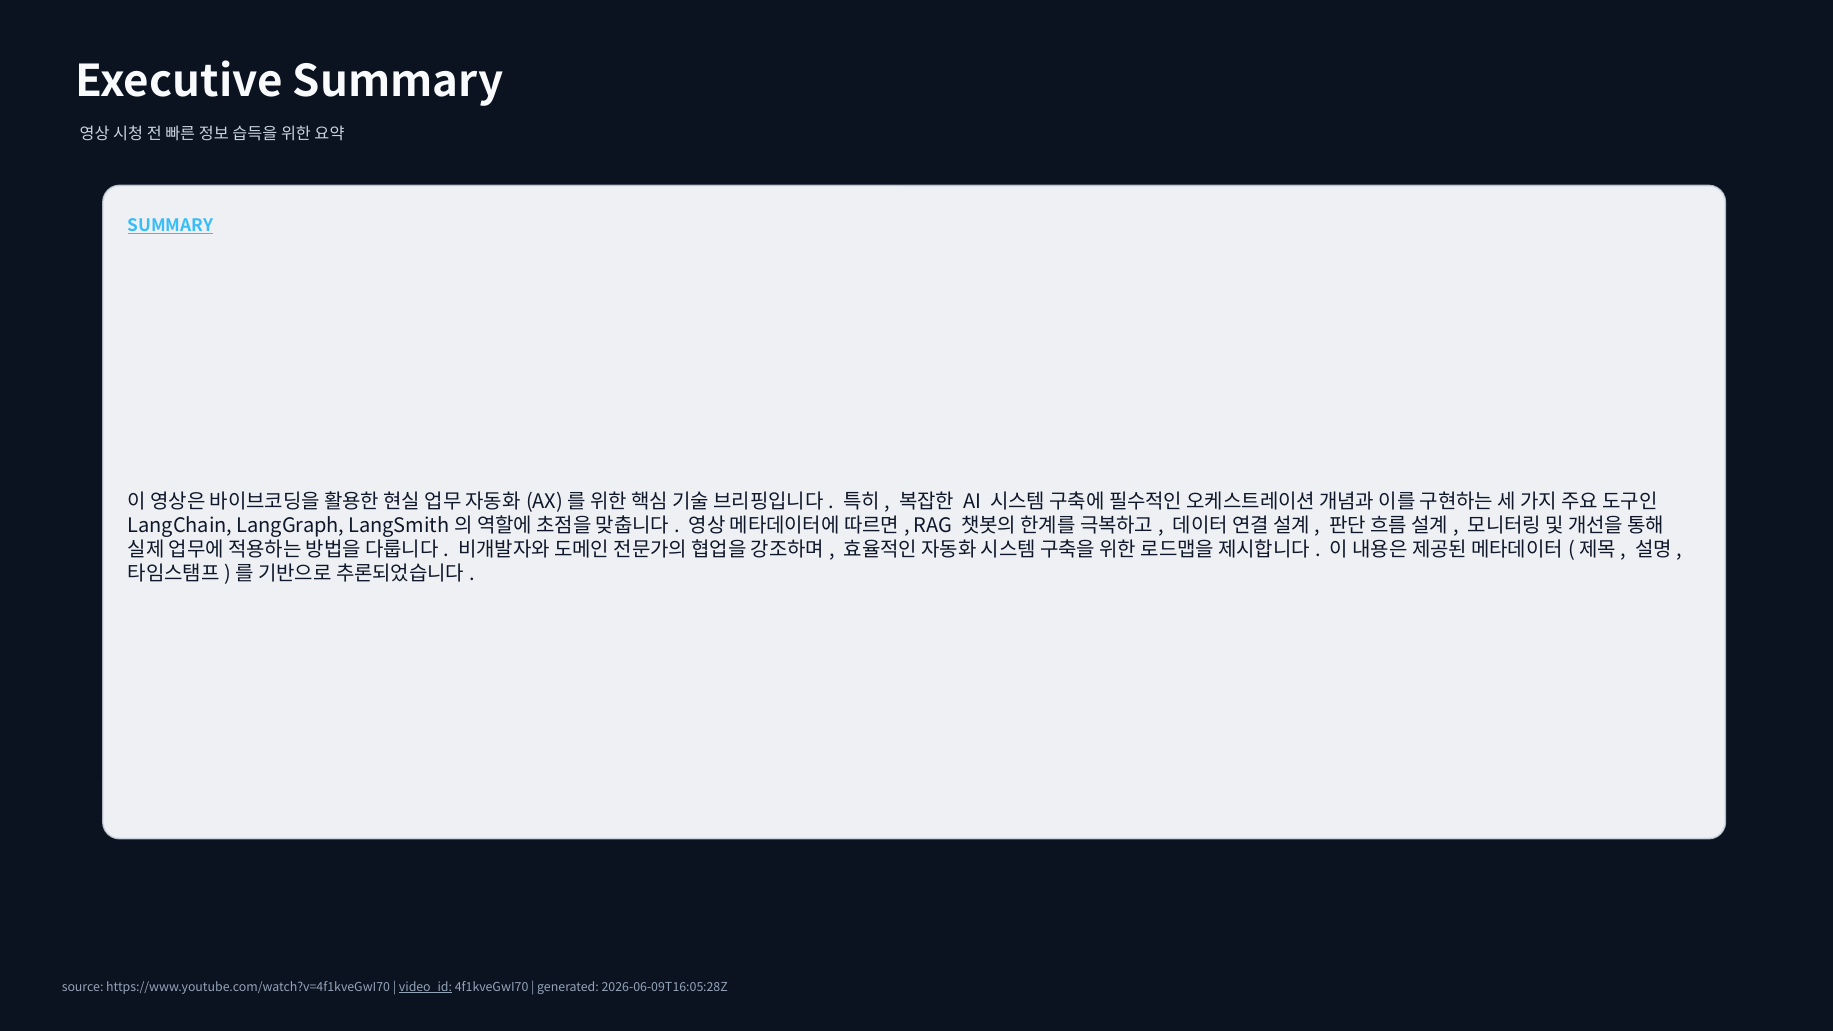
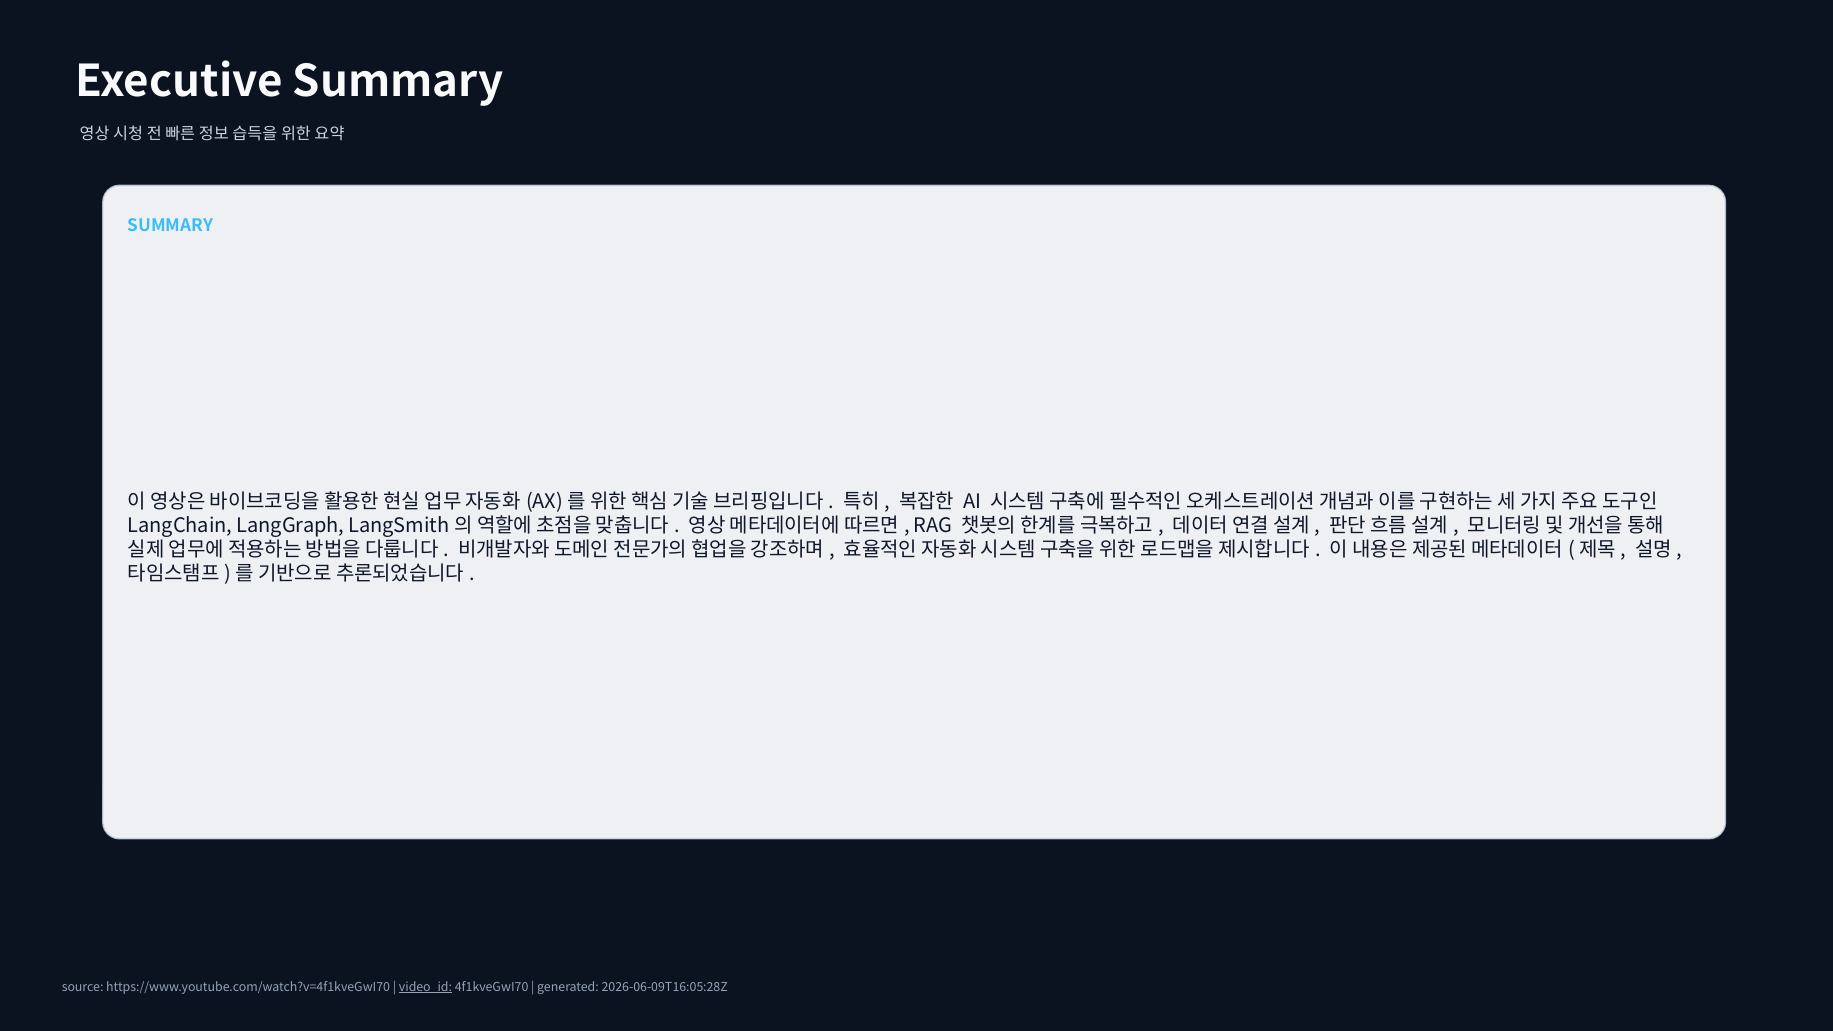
SUMMARY underline: present -> none (171, 226)
